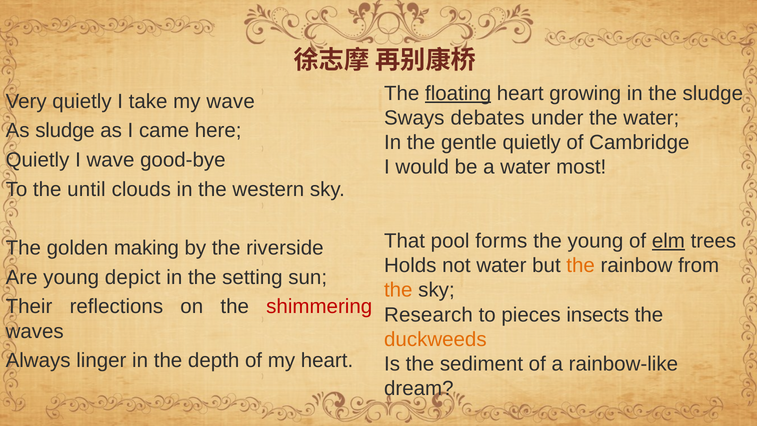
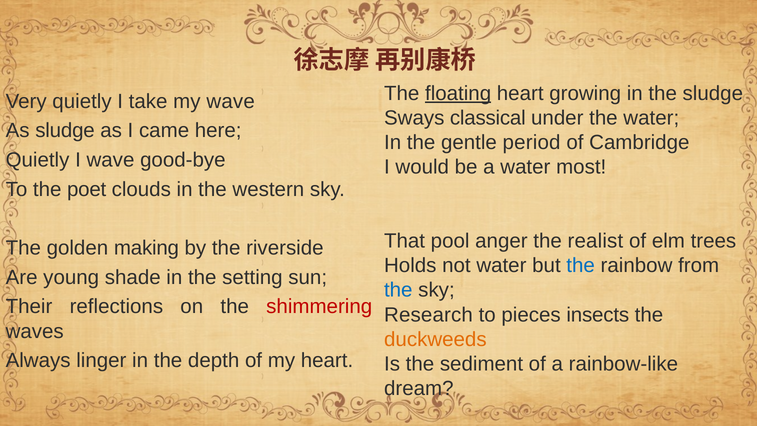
debates: debates -> classical (488, 118)
gentle quietly: quietly -> period (532, 143)
until: until -> poet (87, 189)
forms: forms -> anger (501, 241)
the young: young -> realist (595, 241)
elm underline: present -> none (668, 241)
the colour: orange -> blue (581, 265)
depict: depict -> shade (133, 277)
the colour: orange -> blue (398, 290)
